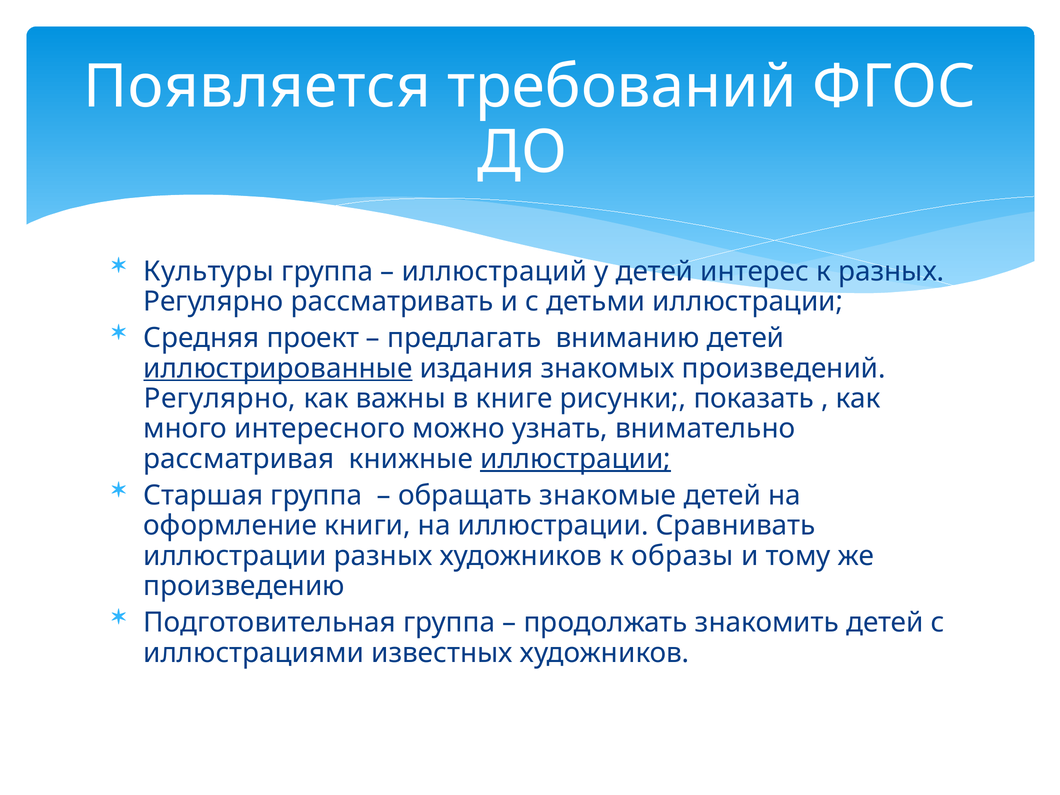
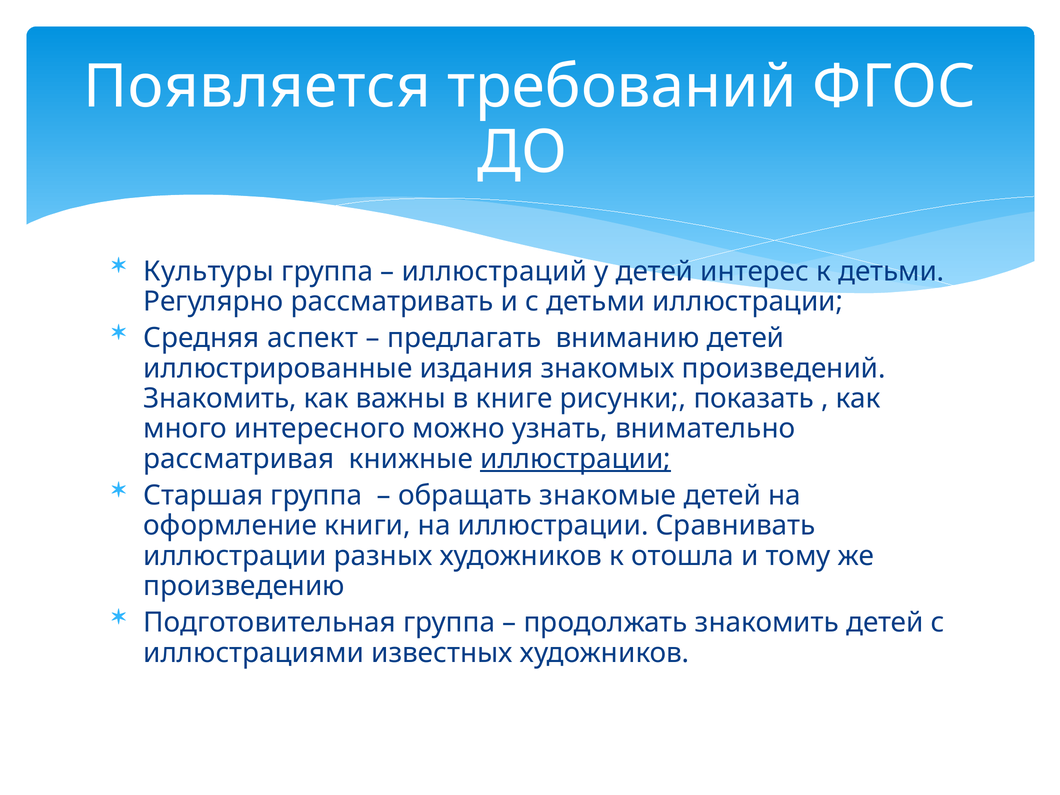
к разных: разных -> детьми (891, 271)
проект: проект -> аспект (313, 338)
иллюстрированные underline: present -> none (278, 368)
Регулярно: Регулярно -> Знакомить (220, 398)
образы: образы -> отошла (683, 556)
